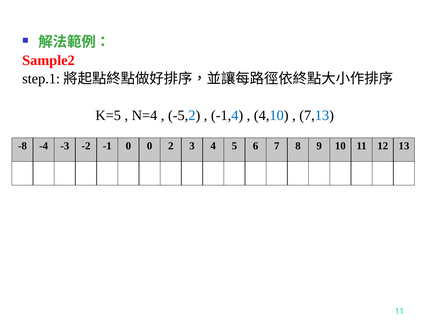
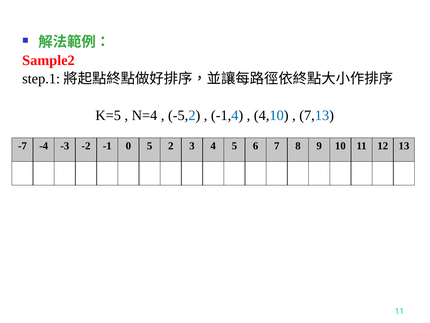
-8: -8 -> -7 (22, 146)
0 0: 0 -> 5 (150, 146)
